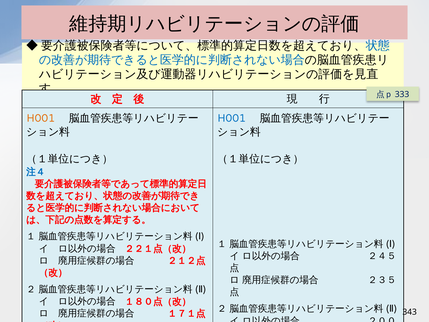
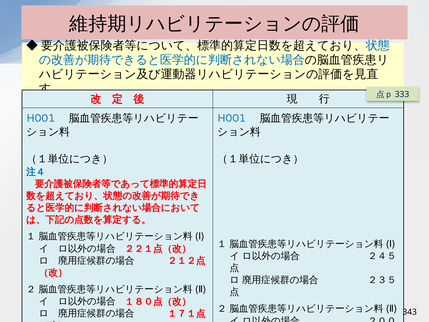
H001 colour: orange -> blue (41, 118)
